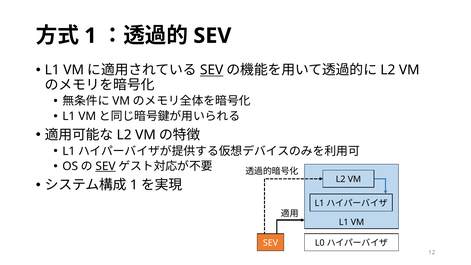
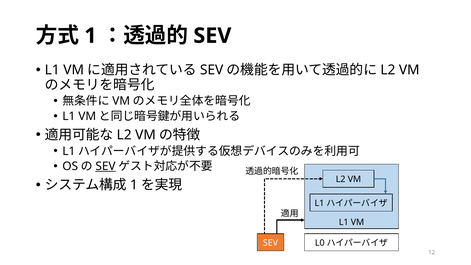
SEV underline: present -> none (212, 70)
